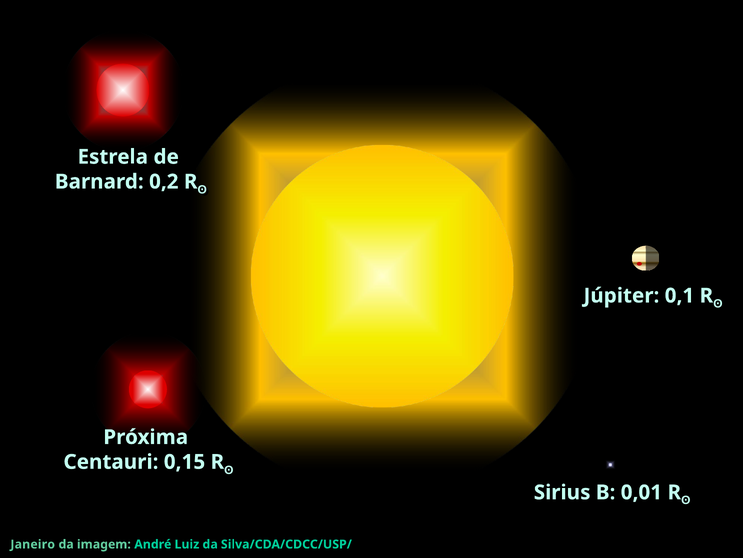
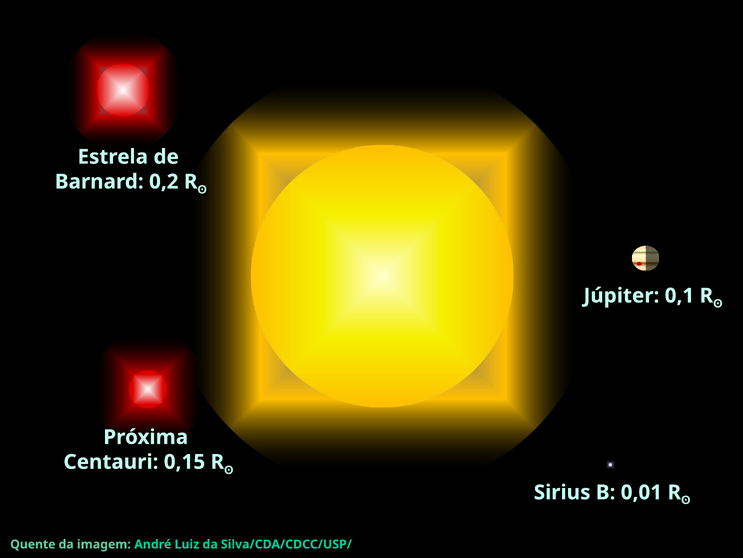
Janeiro: Janeiro -> Quente (33, 544)
